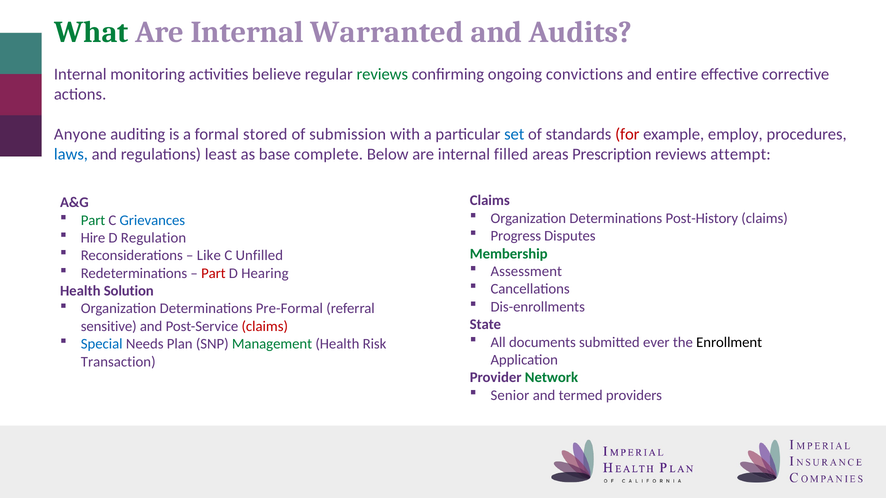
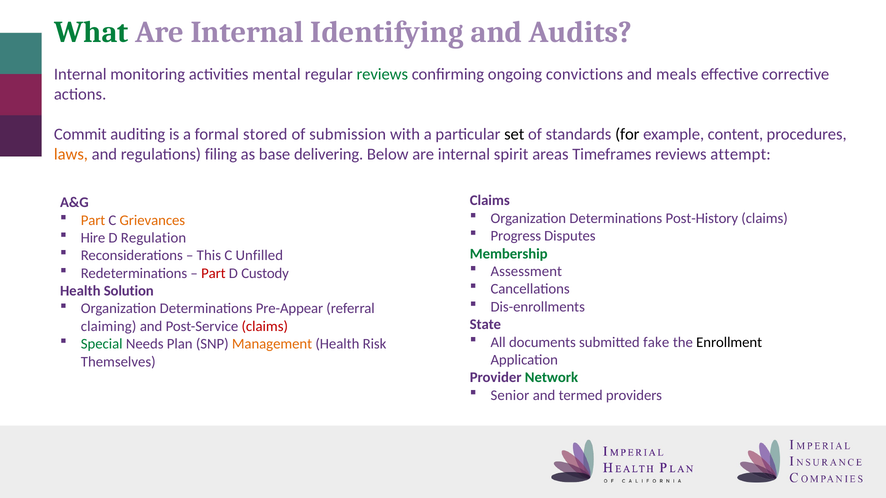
Warranted: Warranted -> Identifying (387, 32)
believe: believe -> mental (277, 74)
entire: entire -> meals (676, 74)
Anyone: Anyone -> Commit (80, 134)
set colour: blue -> black (514, 134)
for colour: red -> black (627, 134)
employ: employ -> content (735, 134)
laws colour: blue -> orange (71, 154)
least: least -> filing (221, 154)
complete: complete -> delivering (329, 154)
filled: filled -> spirit (511, 154)
Prescription: Prescription -> Timeframes (612, 154)
Part colour: green -> orange (93, 220)
Grievances colour: blue -> orange (152, 220)
Like: Like -> This (209, 256)
Hearing: Hearing -> Custody (265, 273)
Pre-Formal: Pre-Formal -> Pre-Appear (289, 309)
sensitive: sensitive -> claiming (109, 327)
ever: ever -> fake (656, 342)
Special colour: blue -> green (102, 344)
Management colour: green -> orange (272, 344)
Transaction: Transaction -> Themselves (118, 362)
